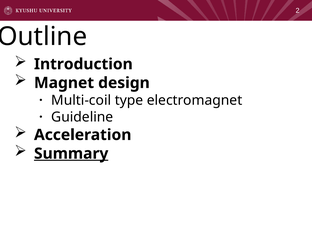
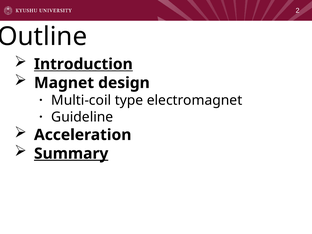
Introduction underline: none -> present (83, 64)
